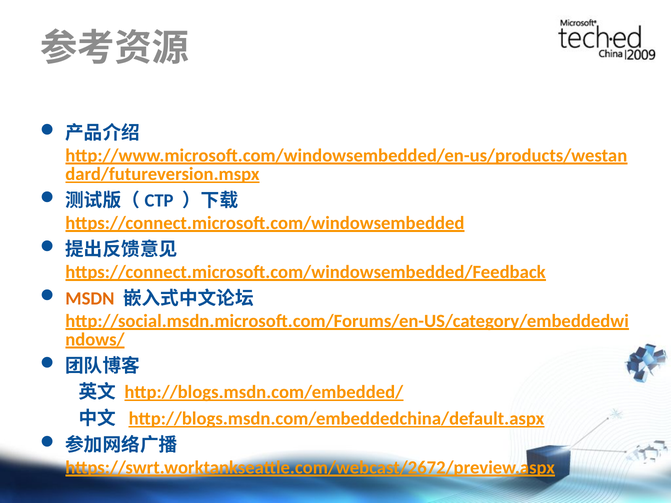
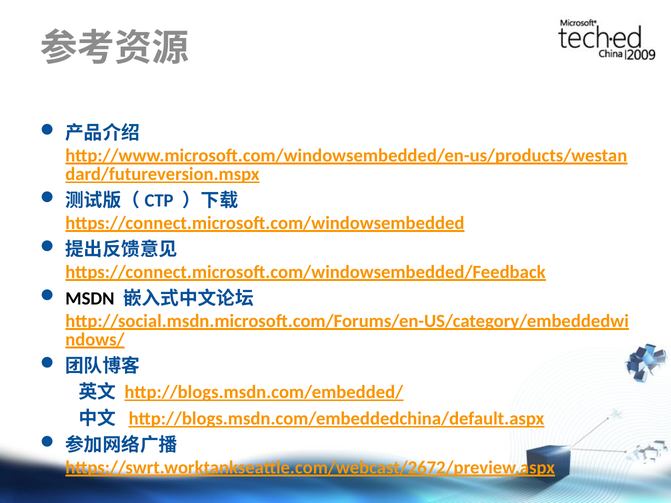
MSDN colour: orange -> black (90, 299)
